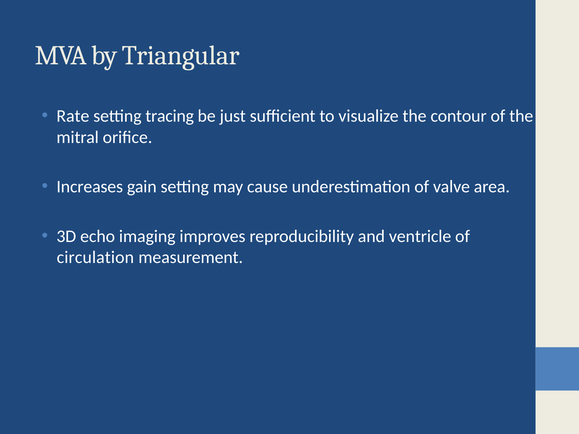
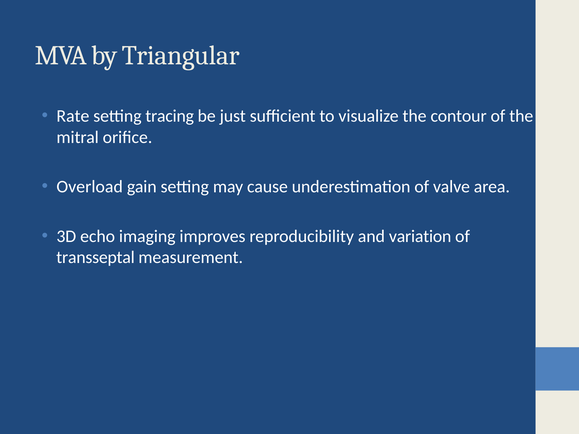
Increases: Increases -> Overload (90, 187)
ventricle: ventricle -> variation (420, 236)
circulation: circulation -> transseptal (96, 258)
